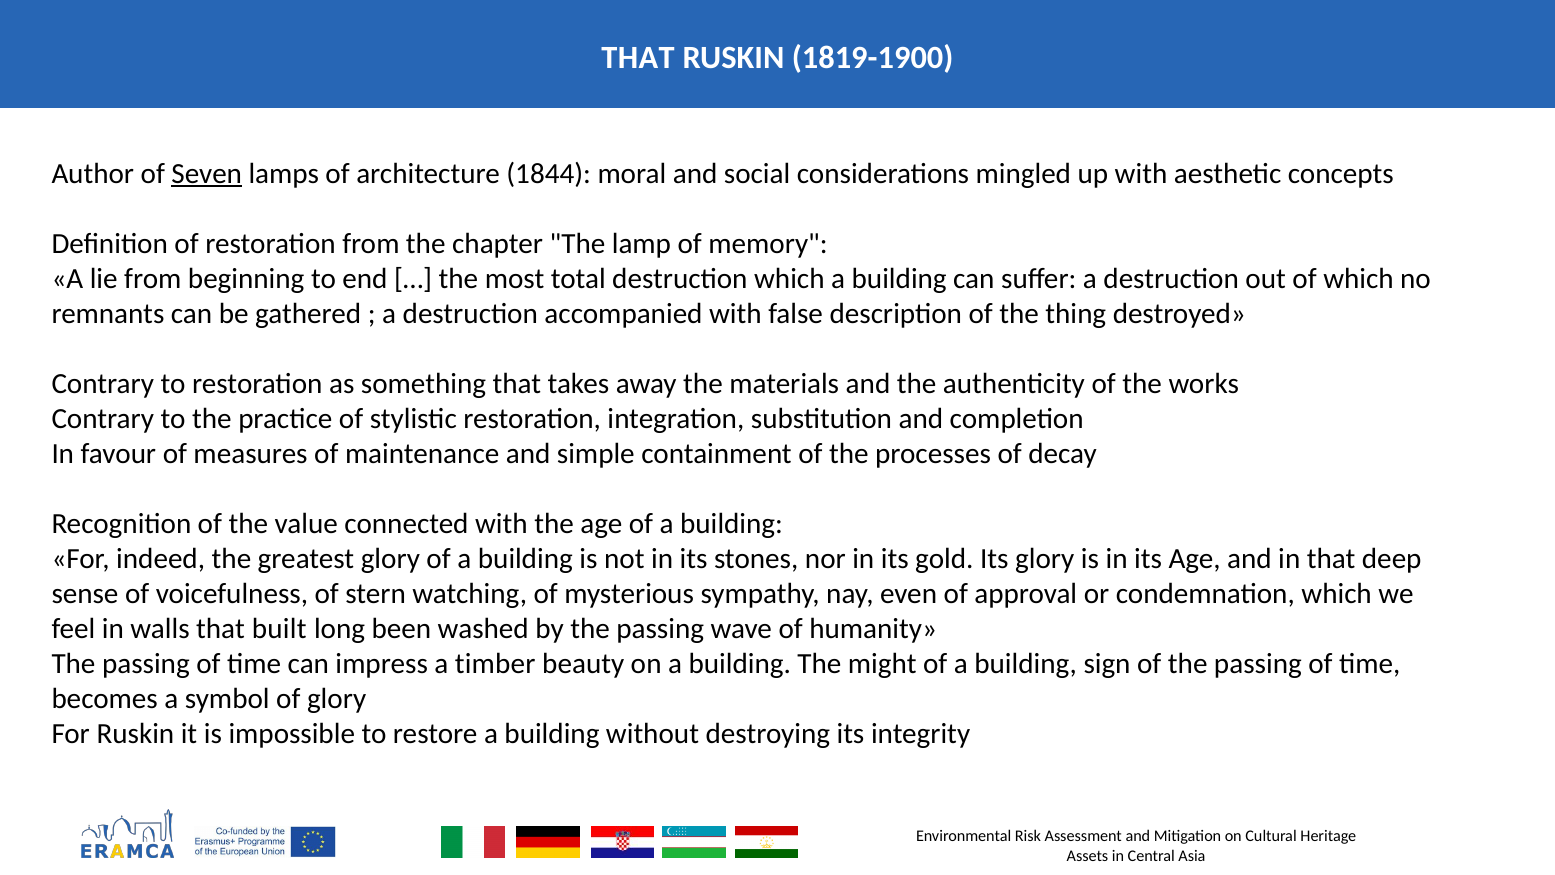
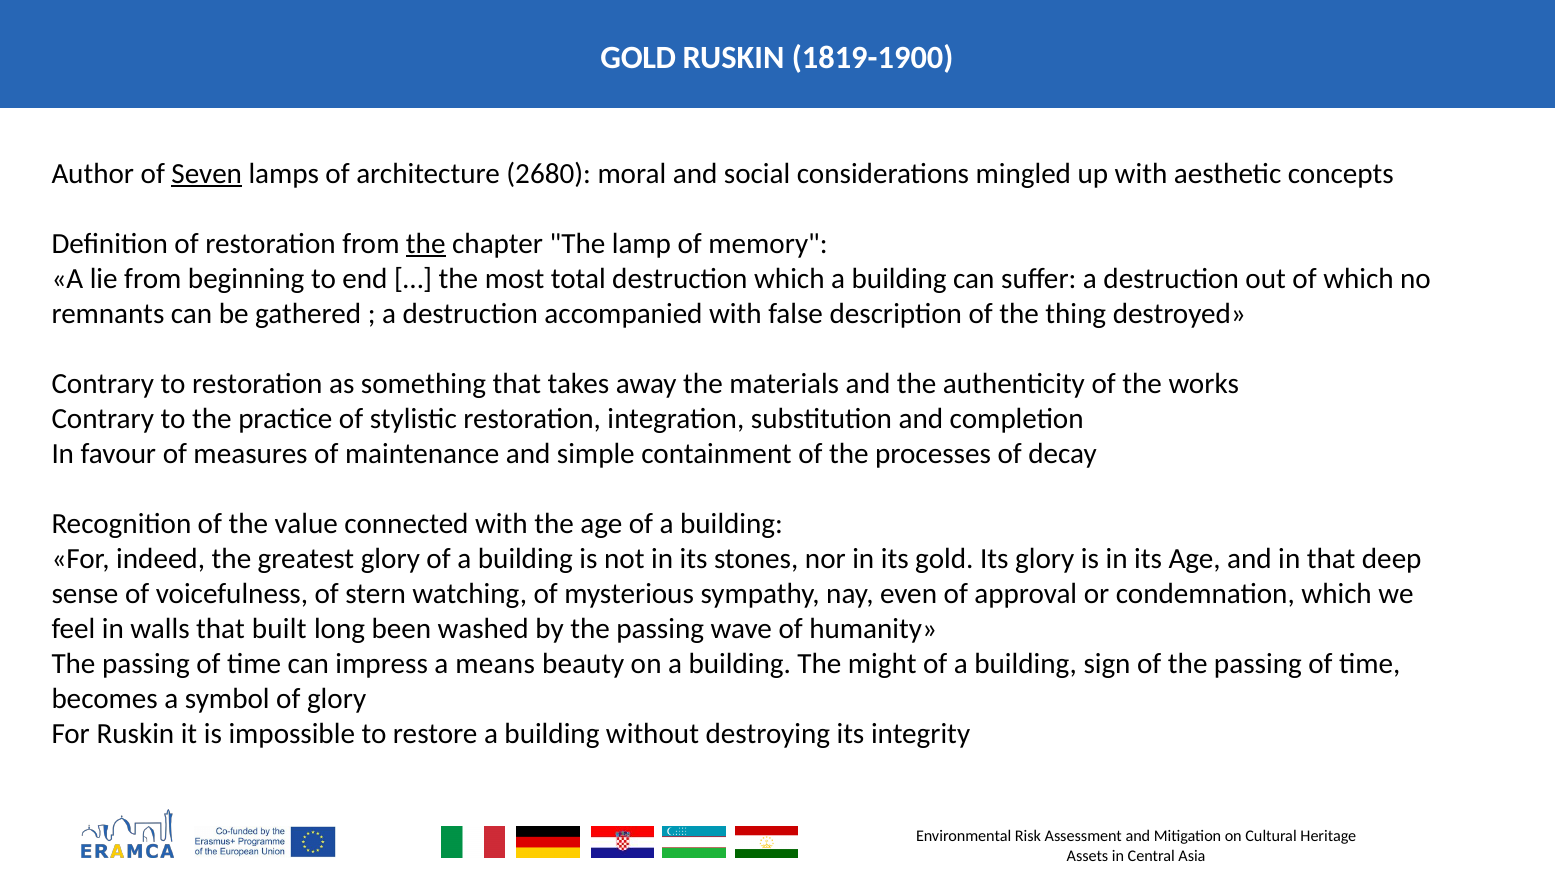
THAT: THAT -> GOLD (638, 58)
1844: 1844 -> 2680 (549, 173)
the underline: none -> present (426, 243)
timber: timber -> means (495, 663)
